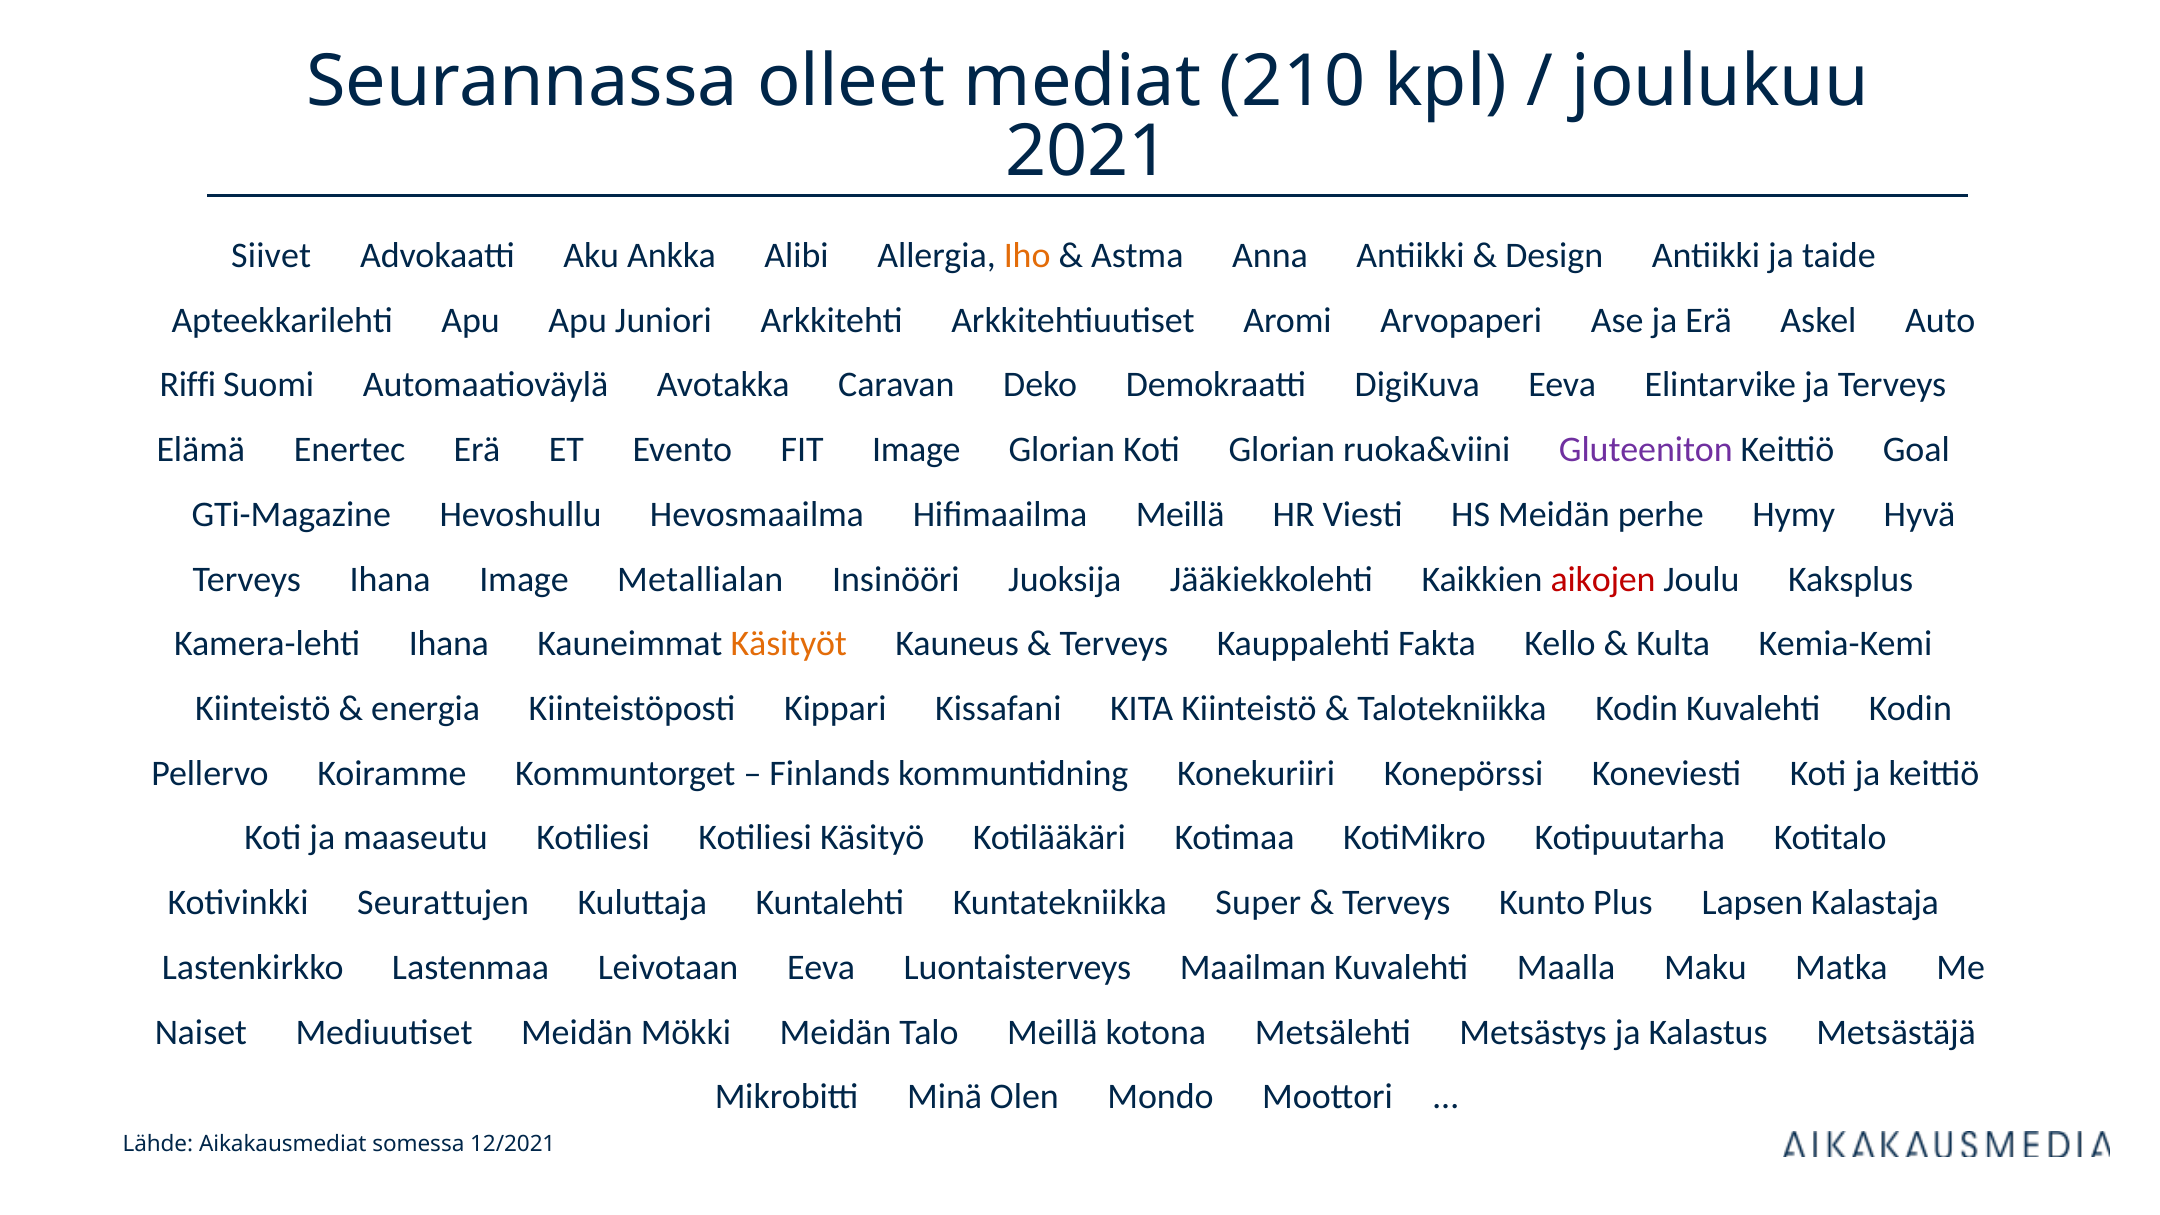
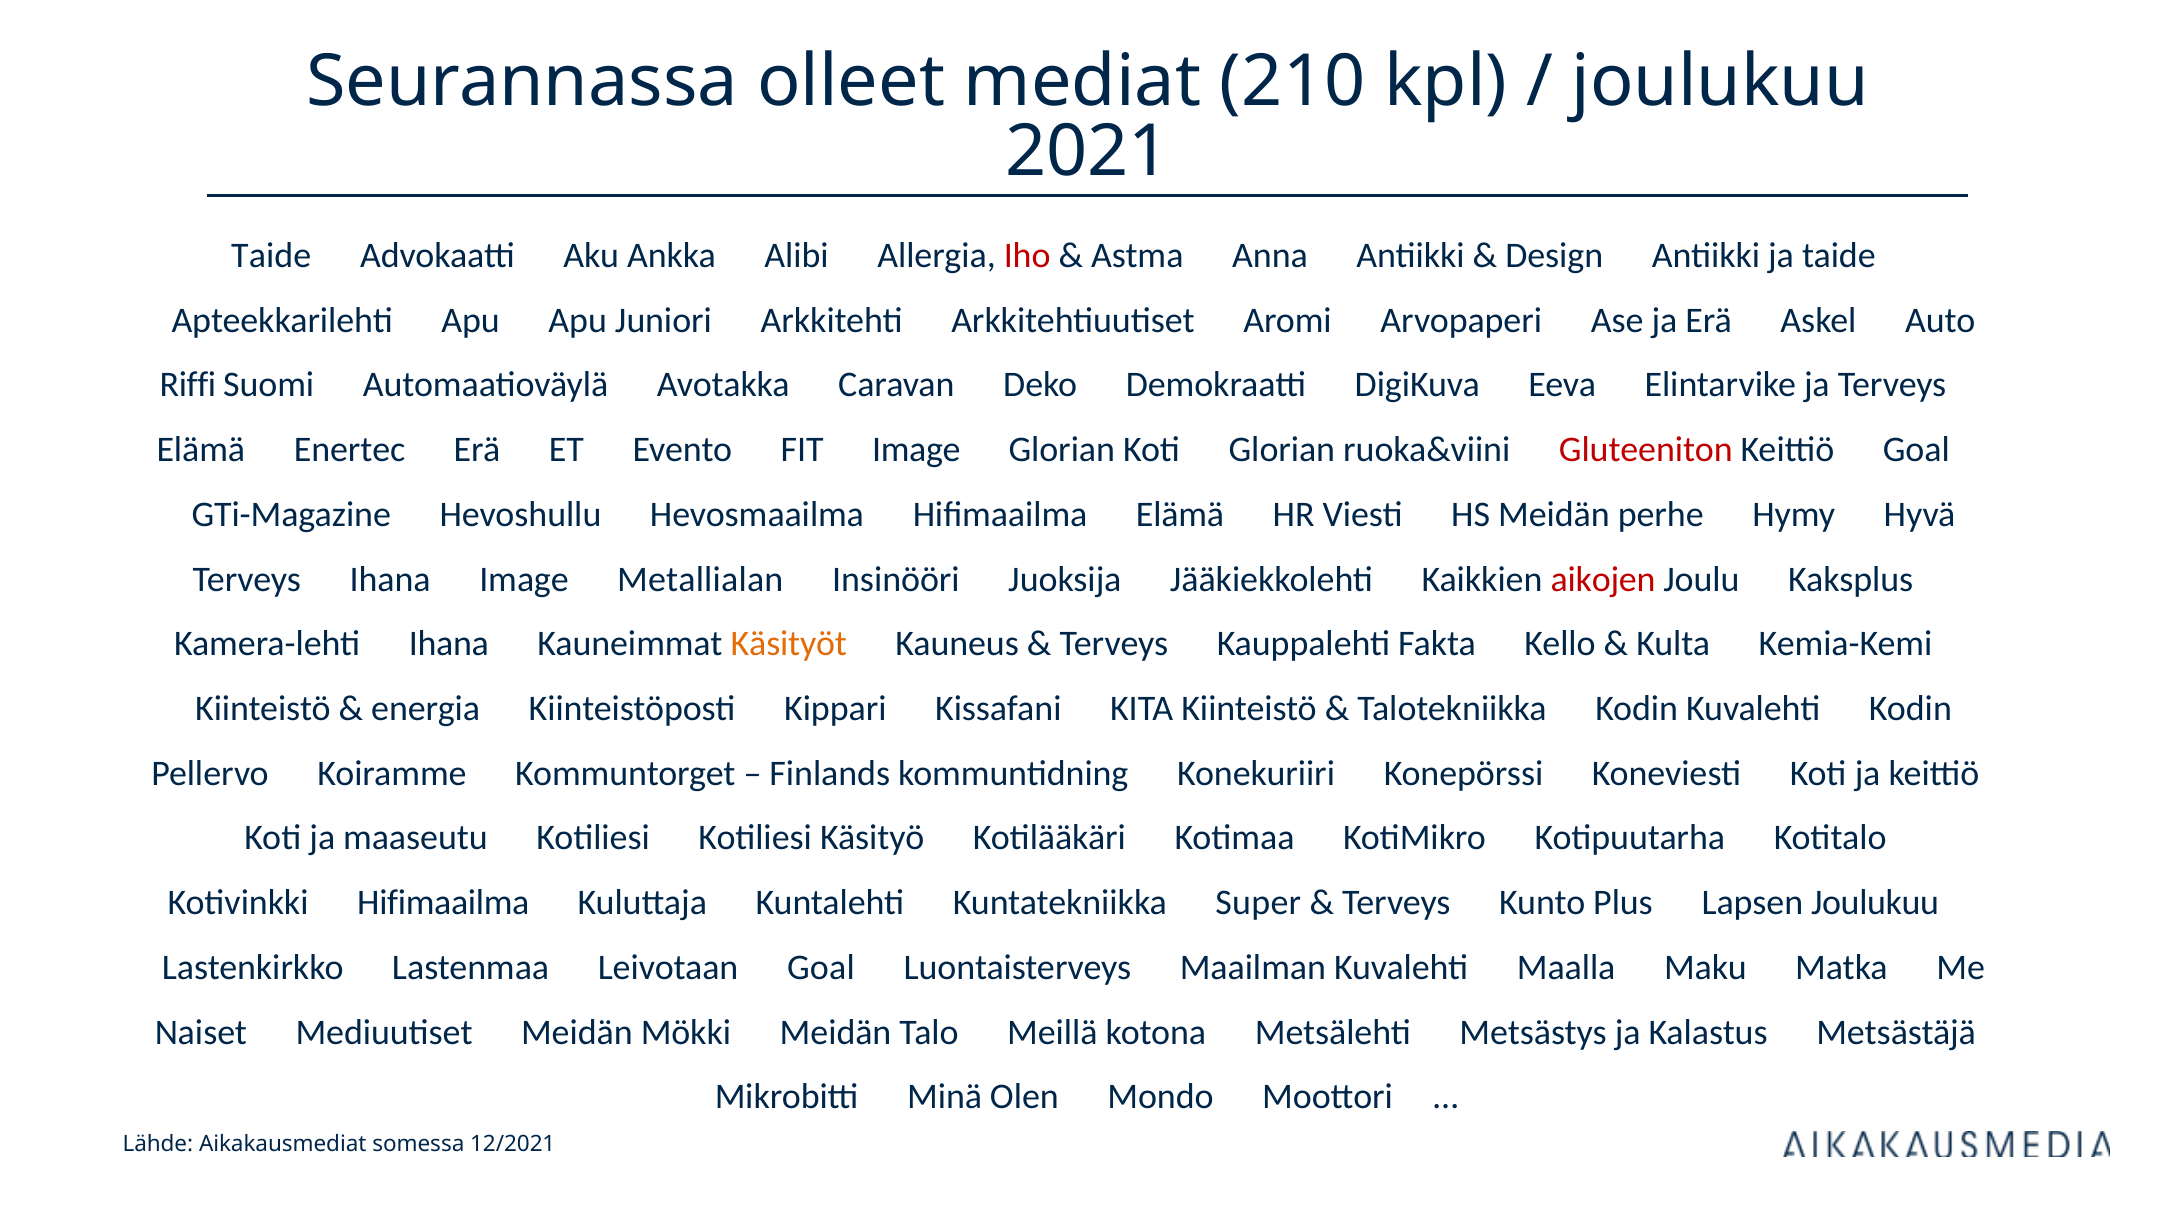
Siivet: Siivet -> Taide (271, 255)
Iho colour: orange -> red (1027, 255)
Gluteeniton colour: purple -> red (1646, 450)
Hifimaailma Meillä: Meillä -> Elämä (1180, 514)
Kotivinkki Seurattujen: Seurattujen -> Hifimaailma (443, 903)
Lapsen Kalastaja: Kalastaja -> Joulukuu (1875, 903)
Leivotaan Eeva: Eeva -> Goal (821, 968)
